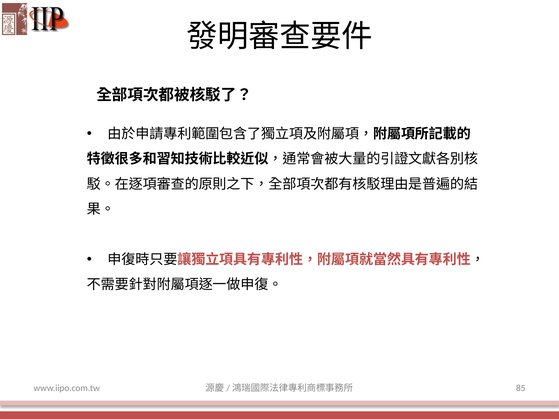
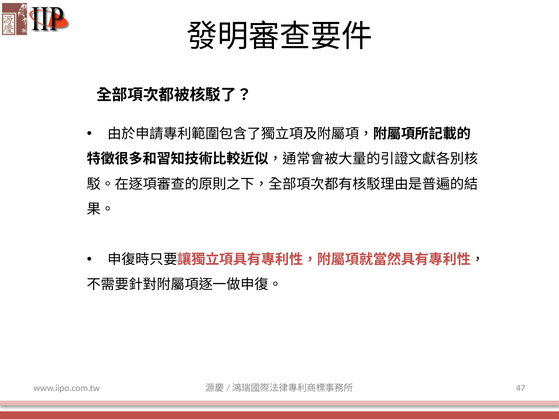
85: 85 -> 47 (521, 388)
